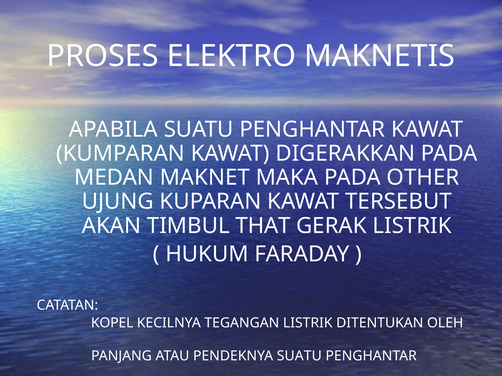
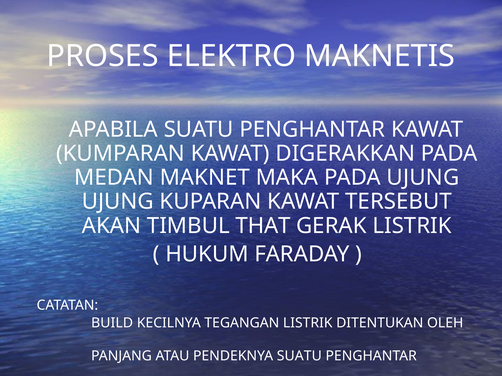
PADA OTHER: OTHER -> UJUNG (423, 178)
KOPEL: KOPEL -> BUILD (112, 323)
